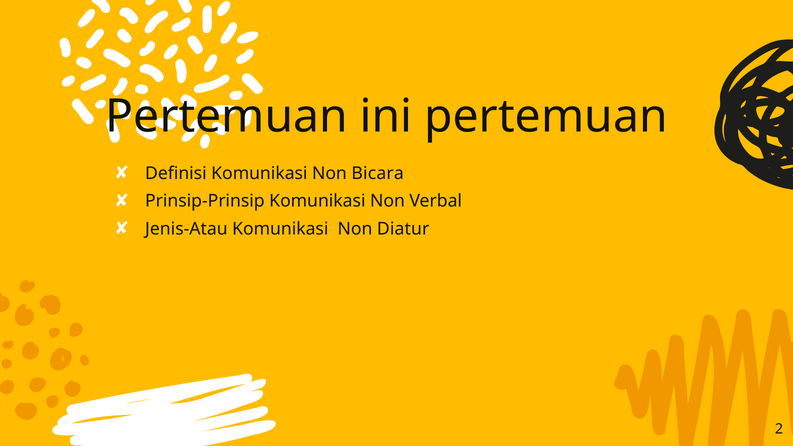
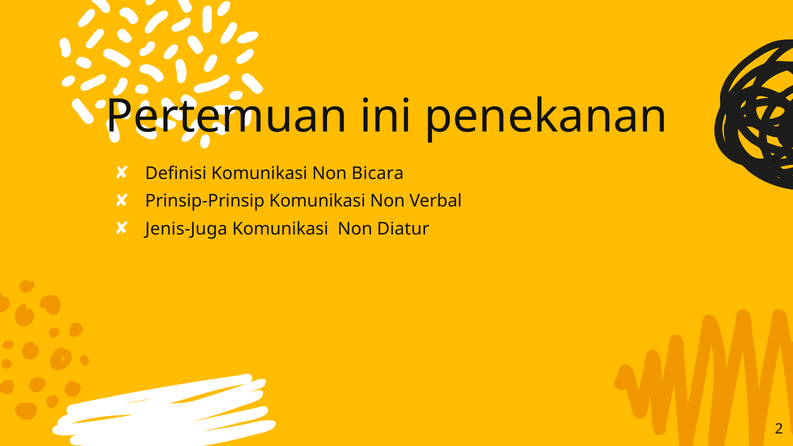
ini pertemuan: pertemuan -> penekanan (546, 117)
Jenis-Atau: Jenis-Atau -> Jenis-Juga (186, 229)
